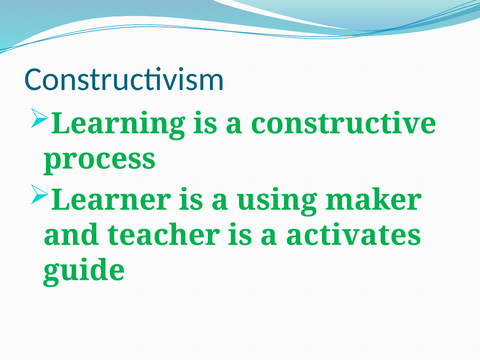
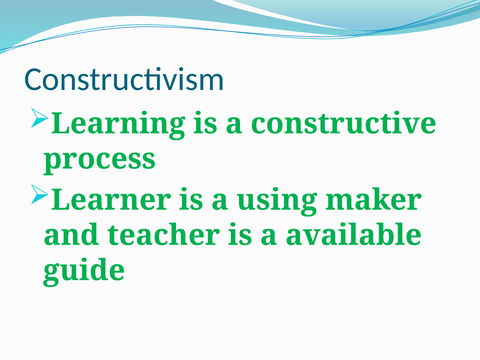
activates: activates -> available (354, 235)
